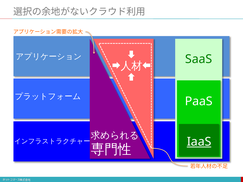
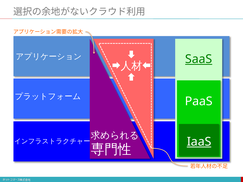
SaaS underline: none -> present (199, 59)
